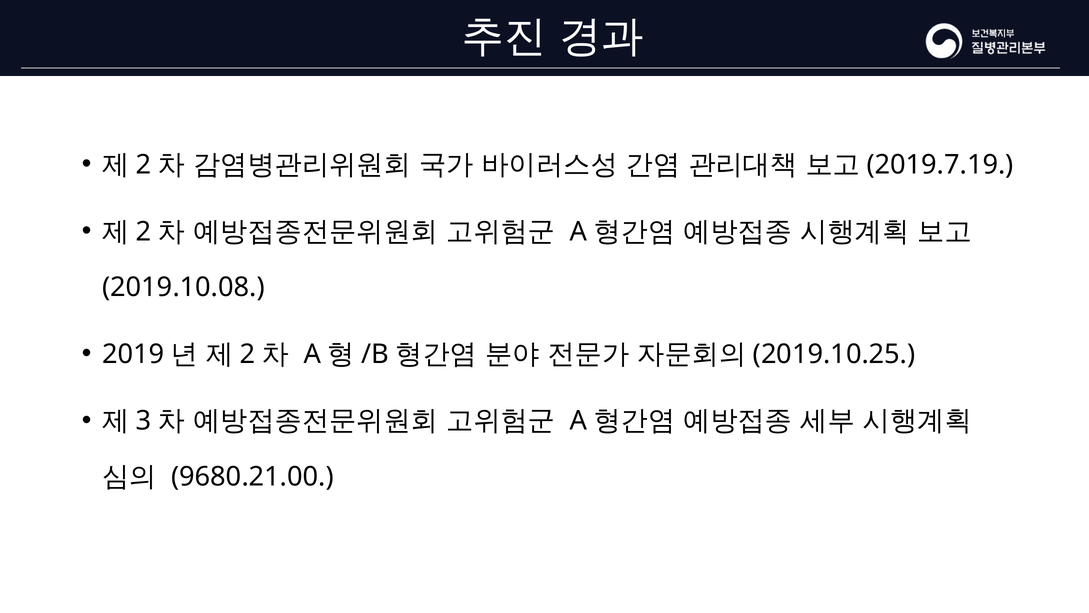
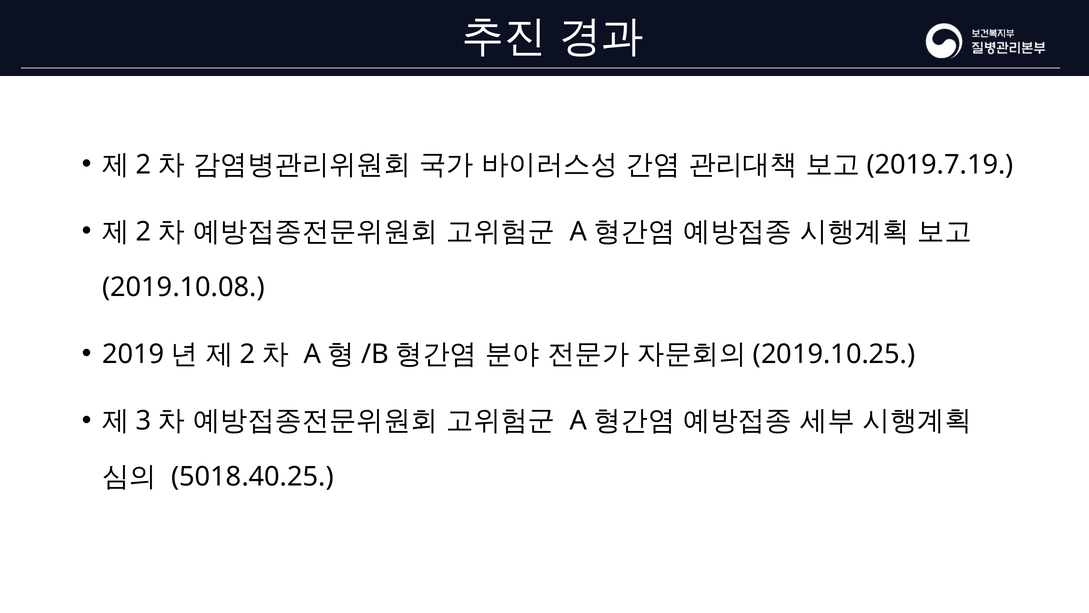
9680.21.00: 9680.21.00 -> 5018.40.25 (252, 476)
